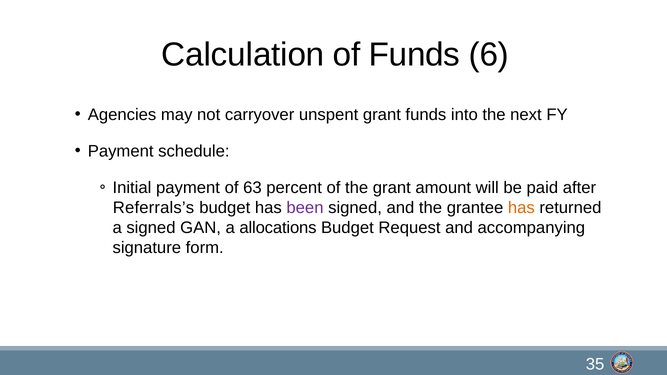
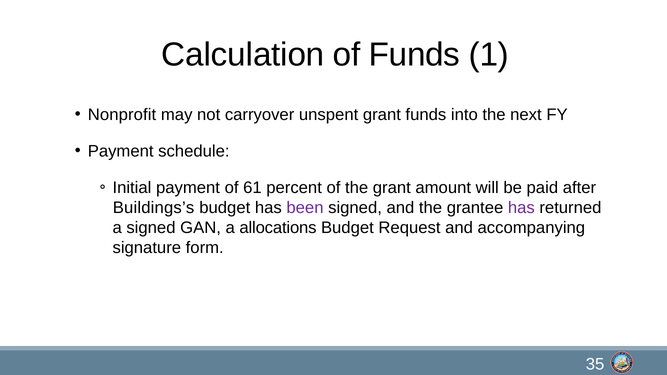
6: 6 -> 1 (489, 55)
Agencies: Agencies -> Nonprofit (122, 115)
63: 63 -> 61 (252, 188)
Referrals’s: Referrals’s -> Buildings’s (154, 208)
has colour: orange -> purple (521, 208)
